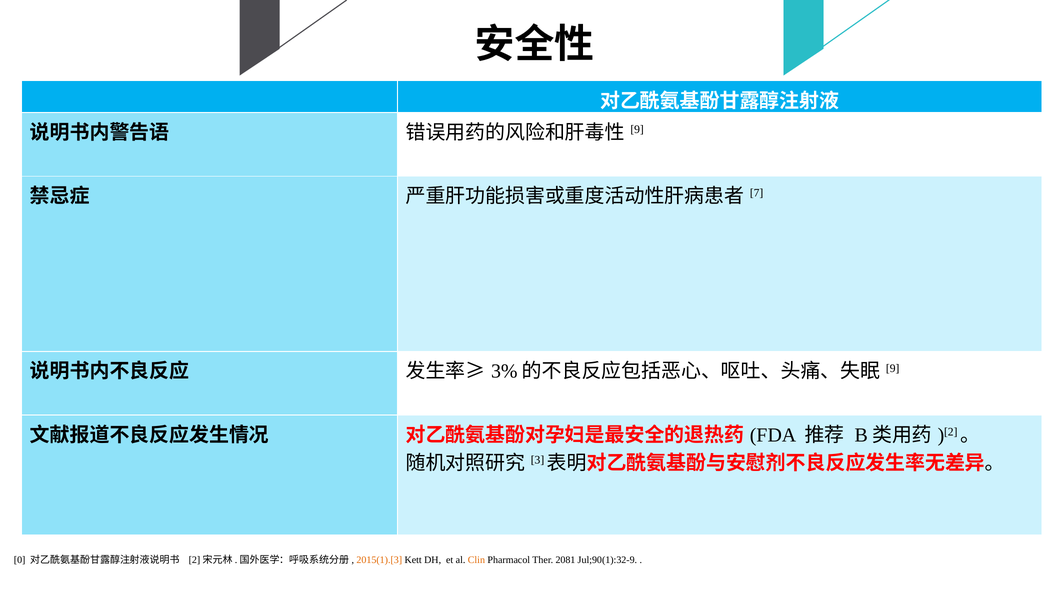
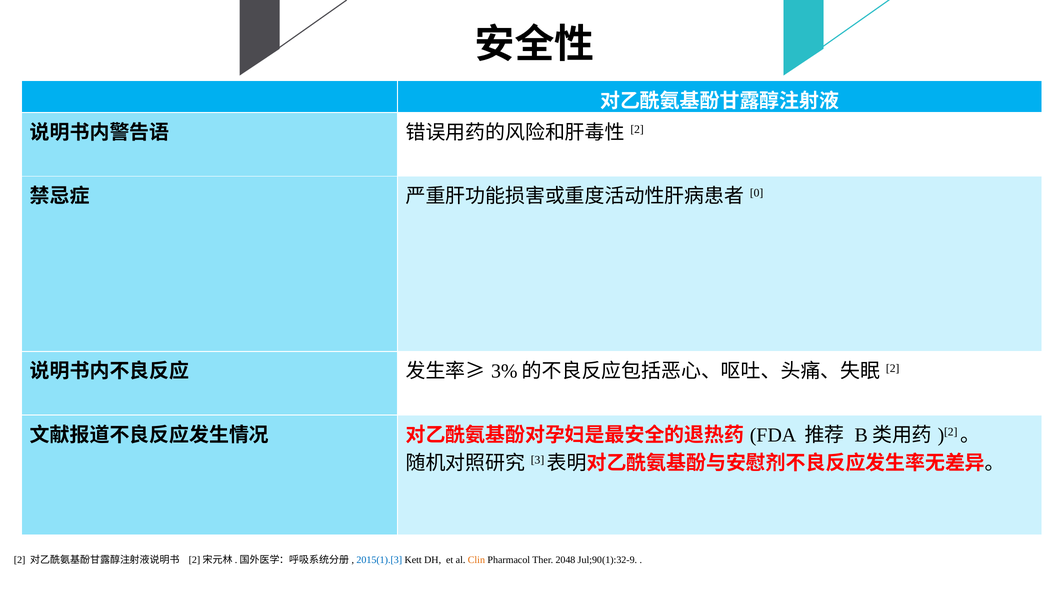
9: 9 -> 2 (637, 130)
7: 7 -> 0 (757, 193)
9: 9 -> 2 (893, 368)
0: 0 -> 2 (20, 560)
2015(1).[3 colour: orange -> blue (379, 560)
2081: 2081 -> 2048 (565, 560)
